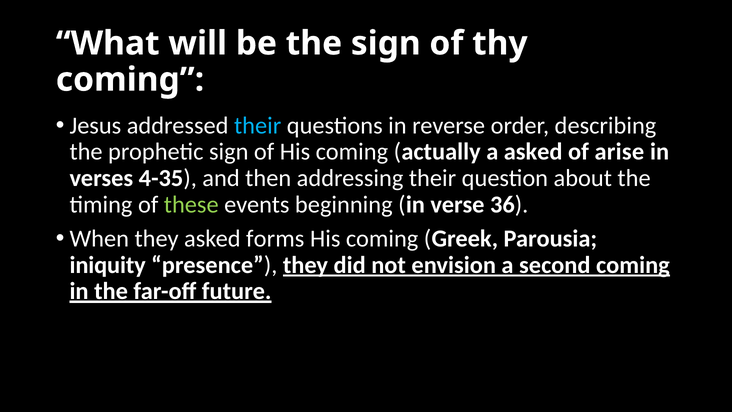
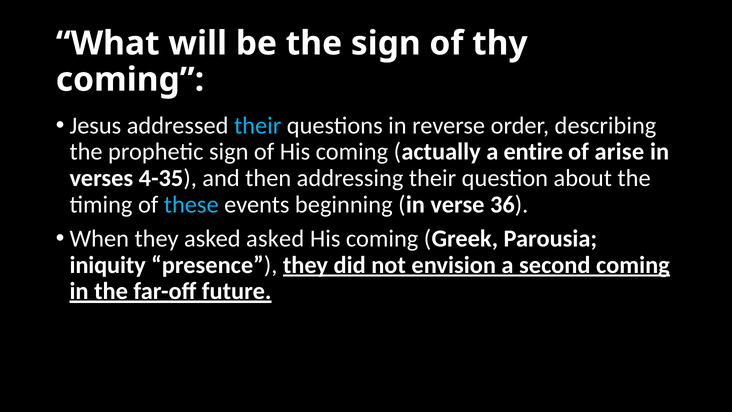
a asked: asked -> entire (533, 152)
these colour: light green -> light blue (191, 204)
asked forms: forms -> asked (275, 238)
